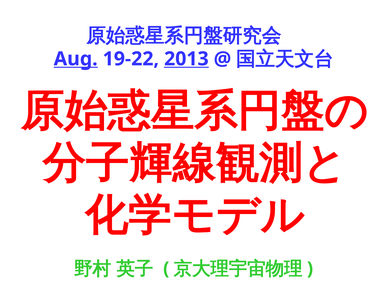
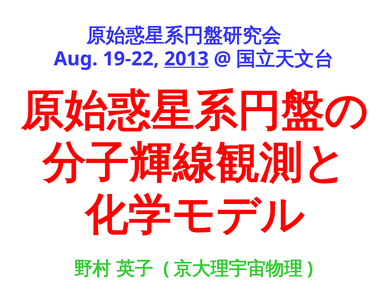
Aug underline: present -> none (76, 59)
